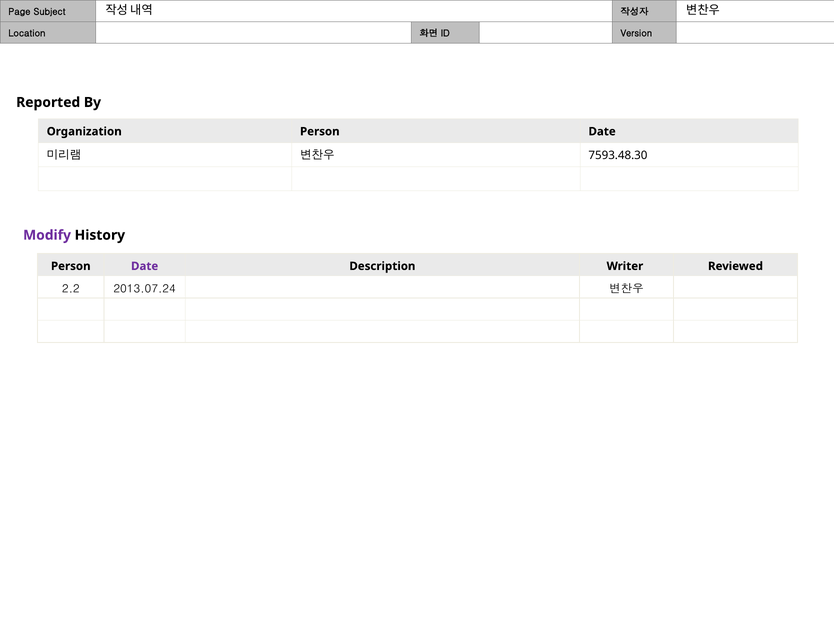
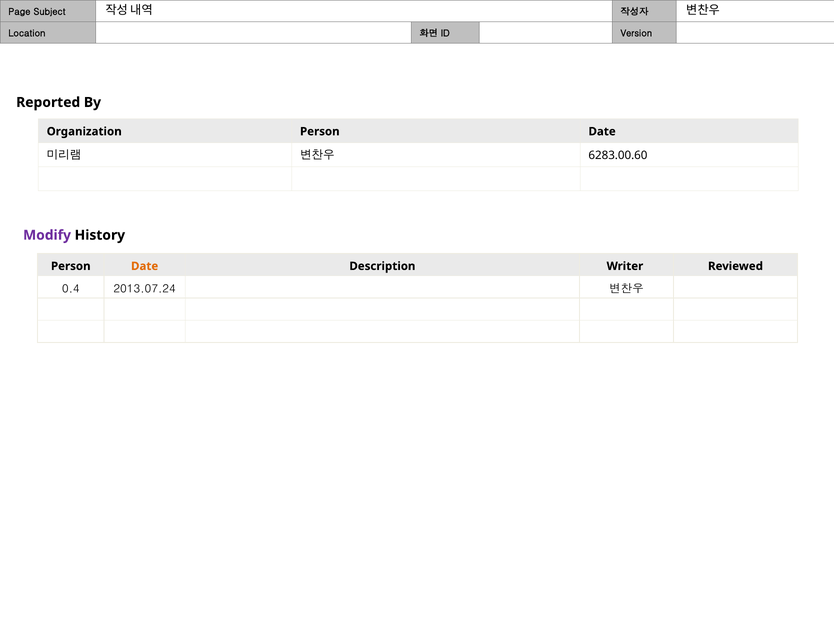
7593.48.30: 7593.48.30 -> 6283.00.60 (618, 156)
Date colour: purple -> orange (145, 266)
2.2: 2.2 -> 0.4 (71, 289)
